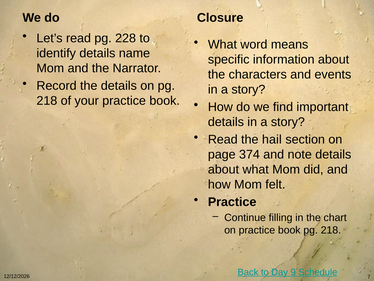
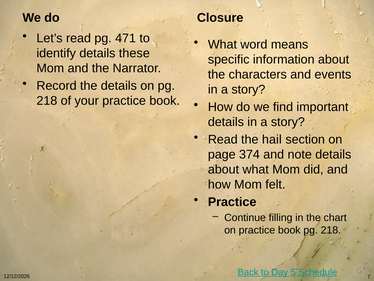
228: 228 -> 471 (126, 38)
name: name -> these (134, 53)
9: 9 -> 5 (293, 272)
